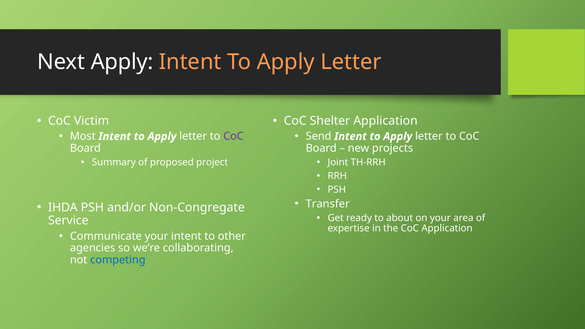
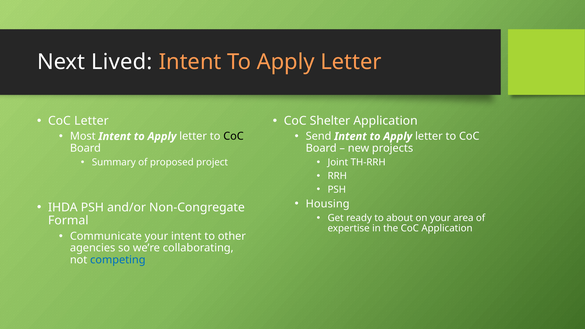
Next Apply: Apply -> Lived (122, 62)
CoC Victim: Victim -> Letter (91, 121)
CoC colour: purple -> black (233, 136)
Transfer: Transfer -> Housing (328, 204)
Service: Service -> Formal (68, 221)
